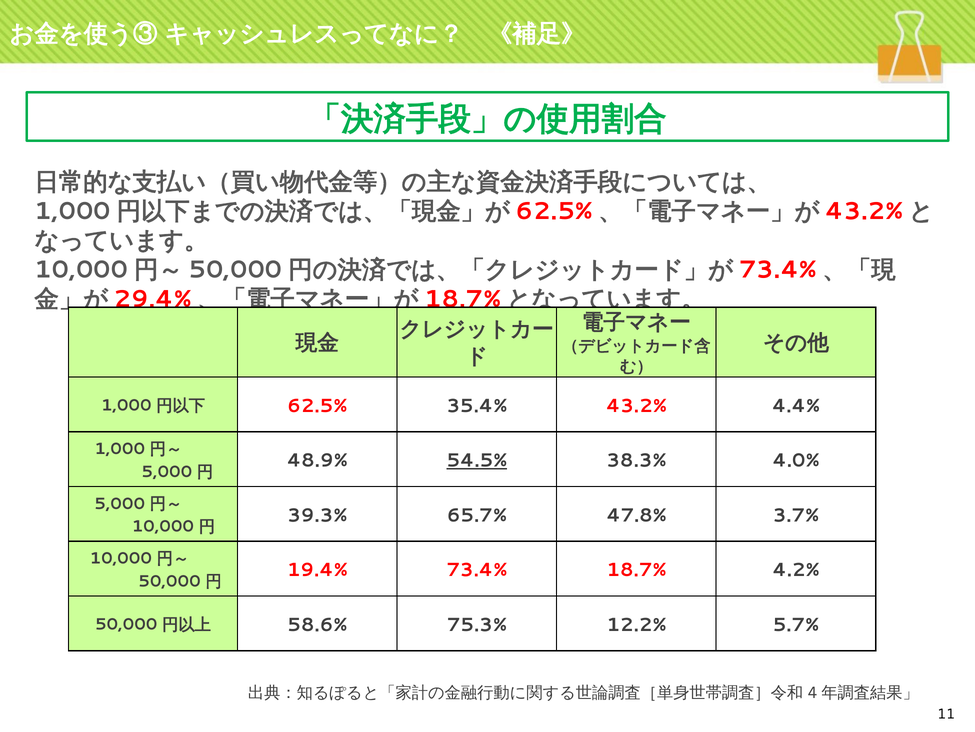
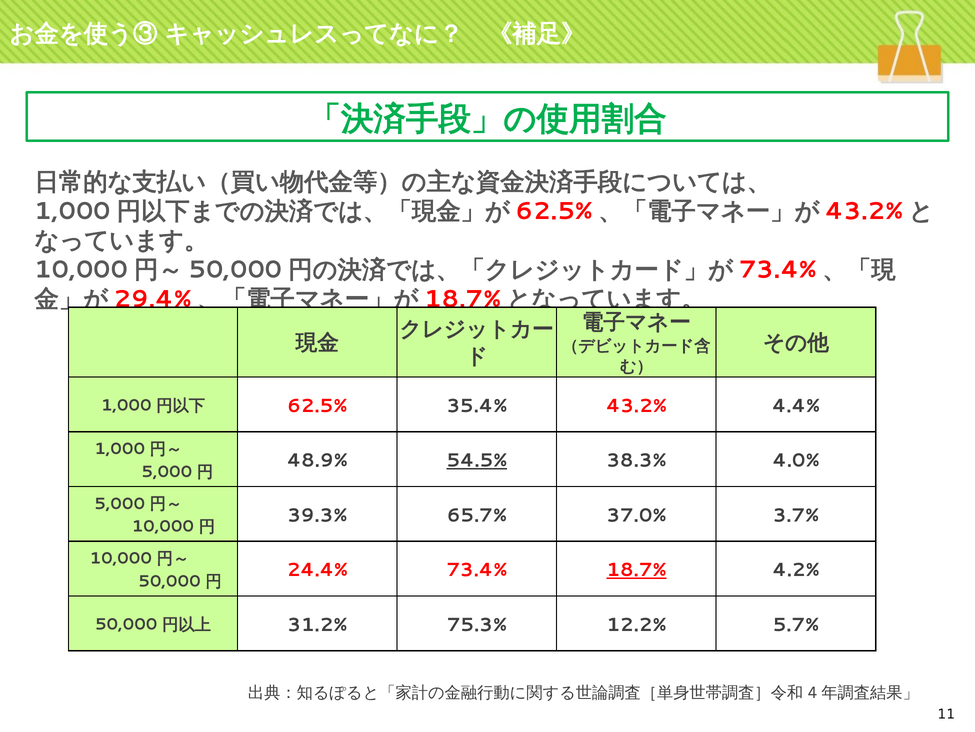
47.8%: 47.8% -> 37.0% (636, 515)
19.4%: 19.4% -> 24.4% (317, 569)
18.7% underline: none -> present (636, 569)
58.6%: 58.6% -> 31.2% (317, 624)
